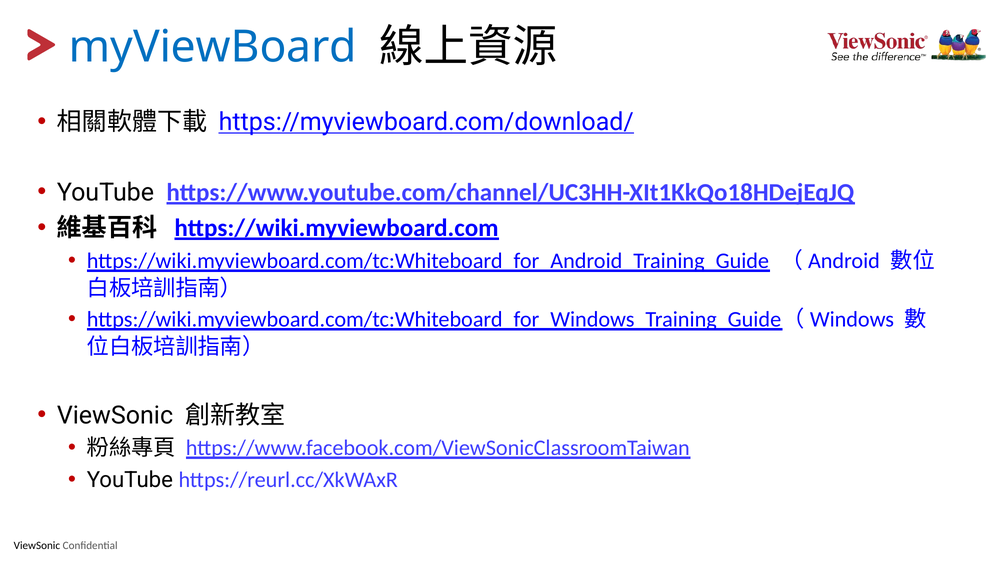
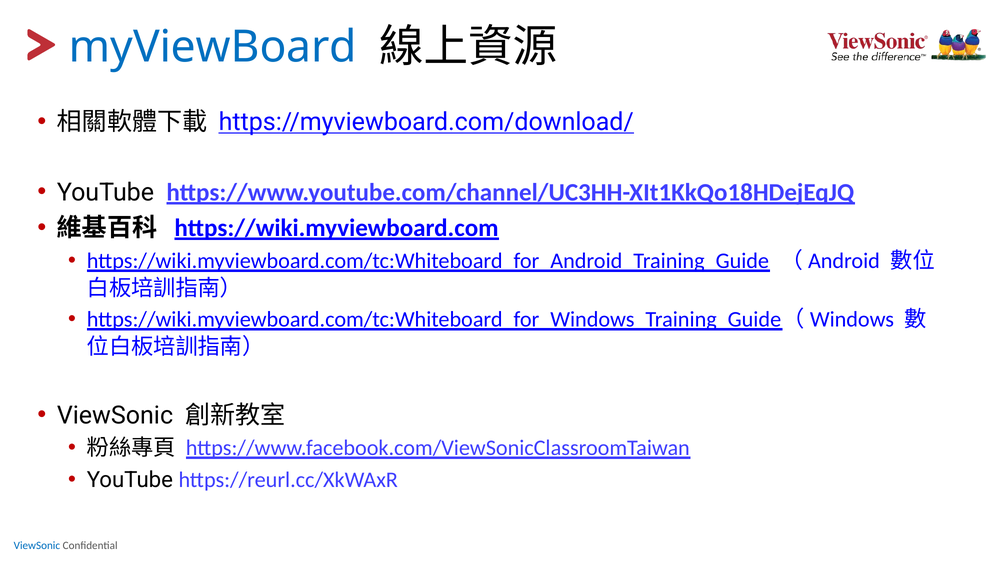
ViewSonic colour: black -> blue (37, 545)
